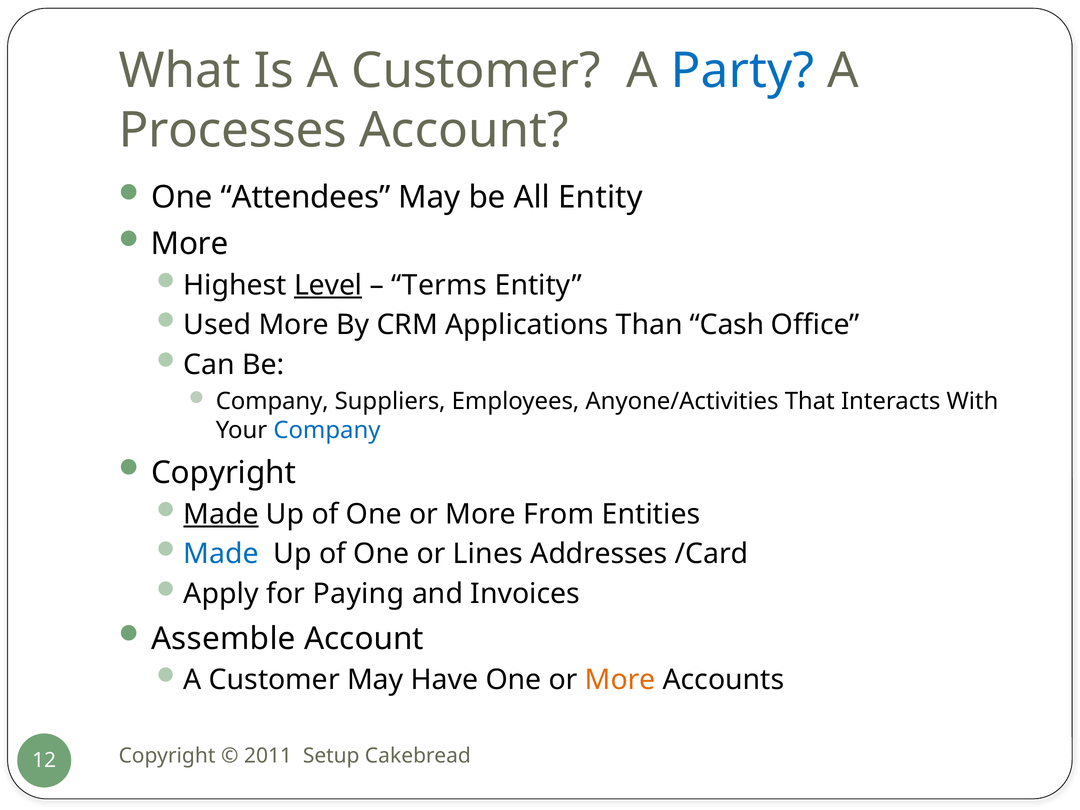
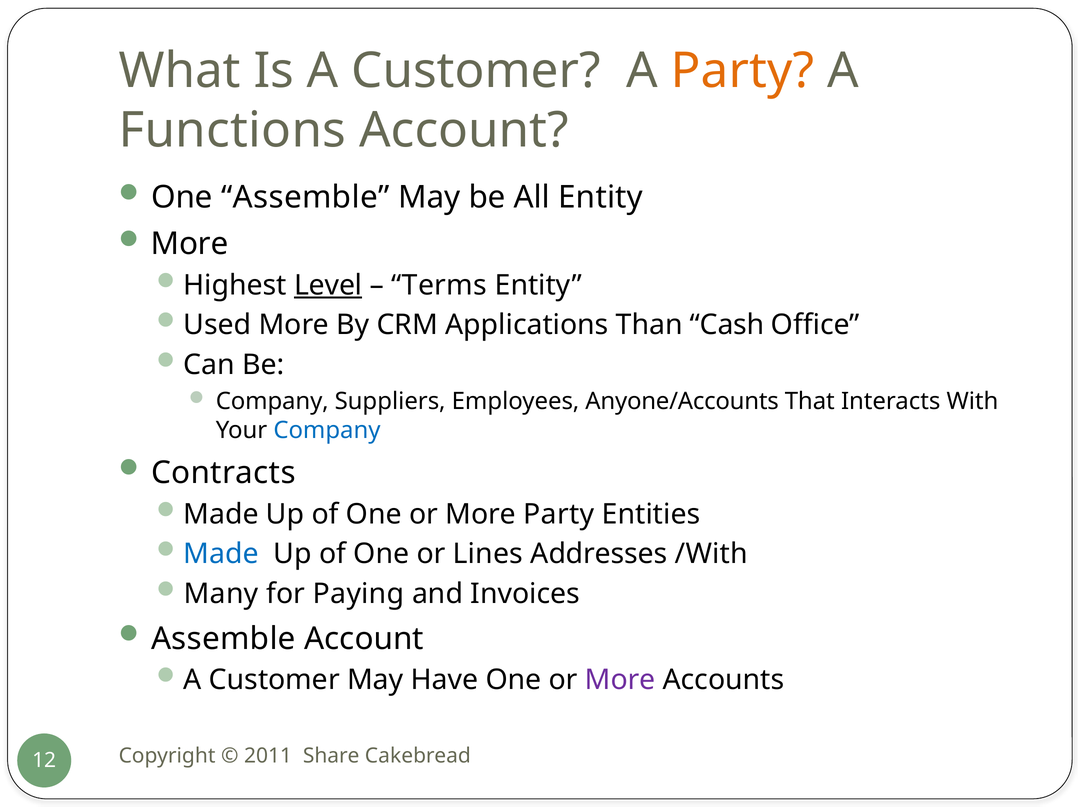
Party colour: blue -> orange (743, 71)
Processes: Processes -> Functions (232, 130)
One Attendees: Attendees -> Assemble (305, 197)
Anyone/Activities: Anyone/Activities -> Anyone/Accounts (682, 402)
Copyright: Copyright -> Contracts (223, 473)
Made underline: present -> none (221, 514)
More From: From -> Party (559, 514)
/Card: /Card -> /With (712, 554)
Apply: Apply -> Many (221, 594)
More colour: orange -> purple (620, 680)
Setup: Setup -> Share (331, 756)
